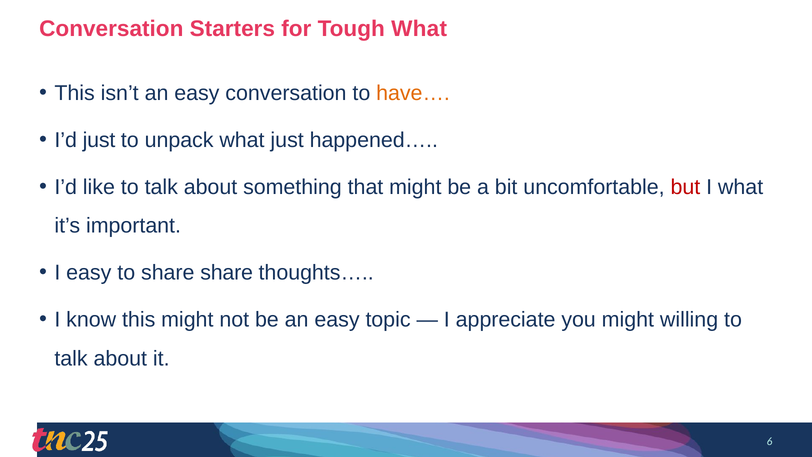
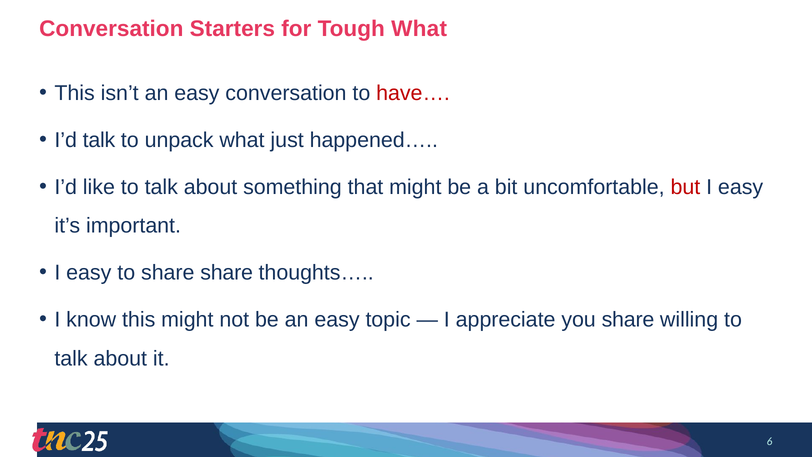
have… colour: orange -> red (413, 93)
I’d just: just -> talk (99, 140)
what: what -> easy (741, 187)
you might: might -> share (628, 320)
